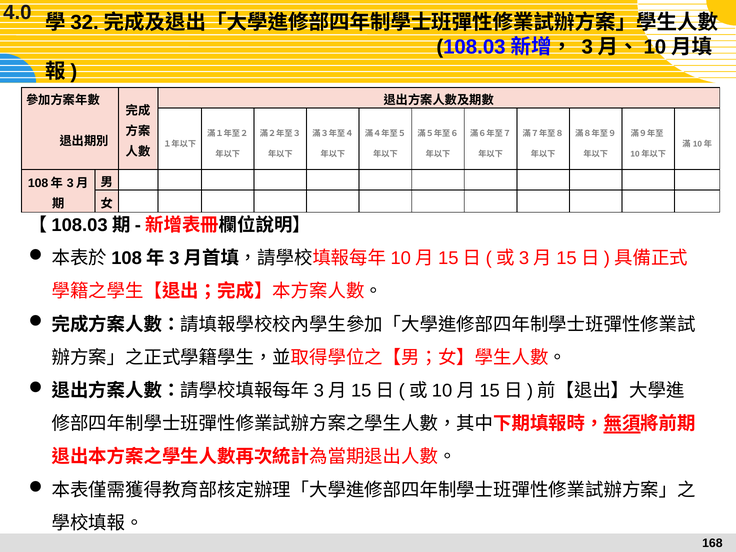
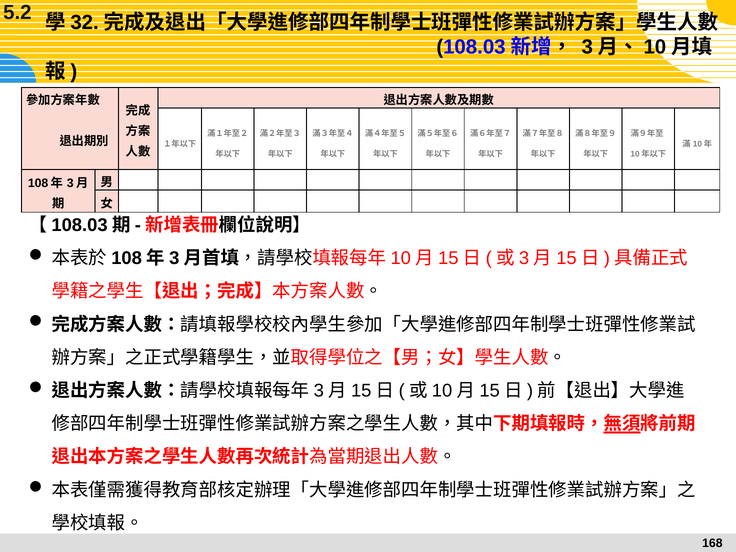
4.0: 4.0 -> 5.2 (17, 12)
